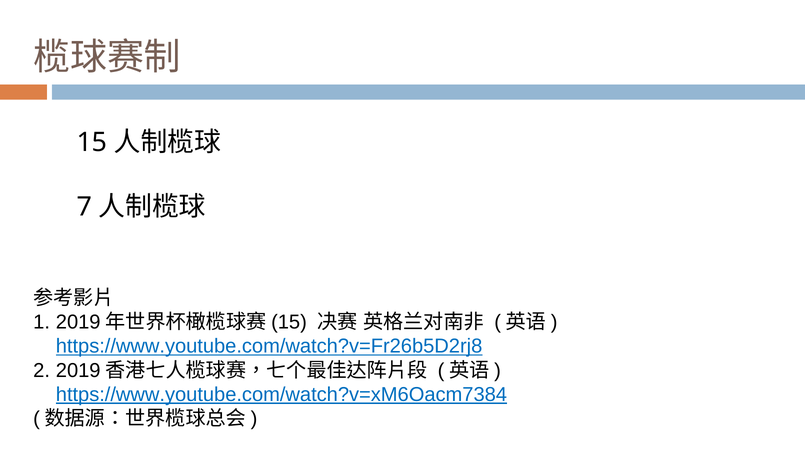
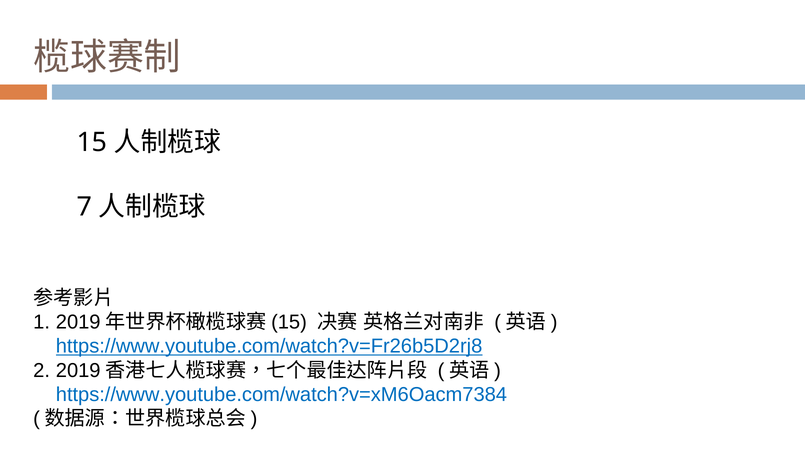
https://www.youtube.com/watch?v=xM6Oacm7384 underline: present -> none (281, 394)
